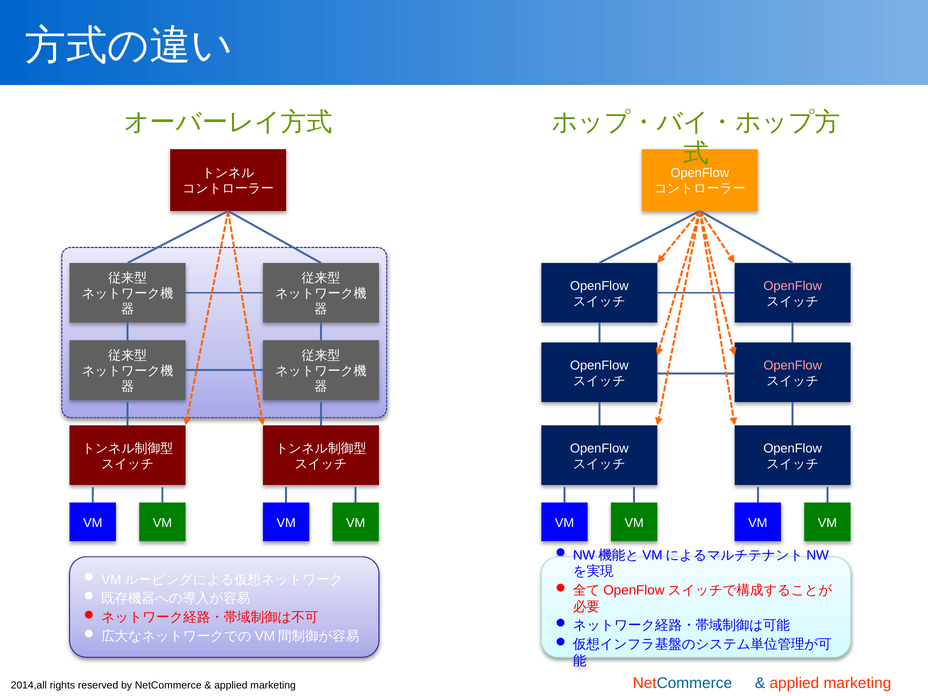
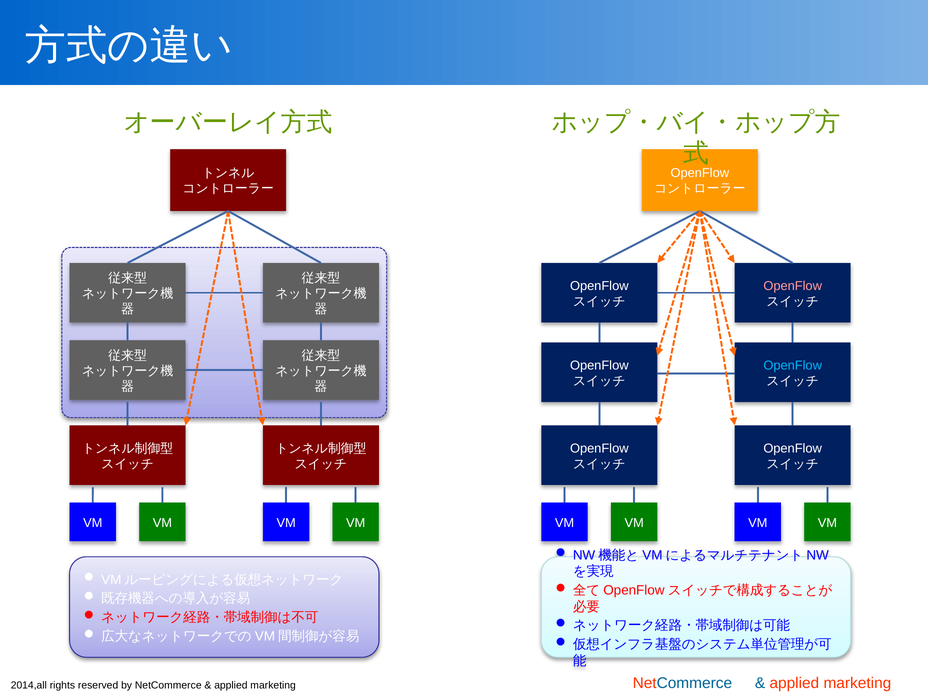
OpenFlow colour: pink -> light blue (793, 365)
